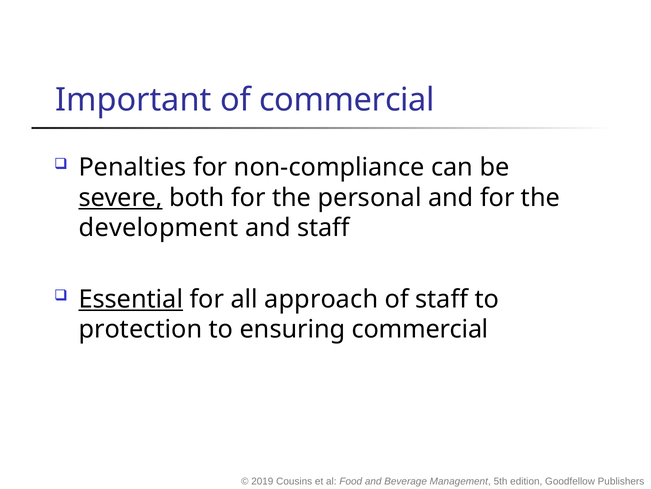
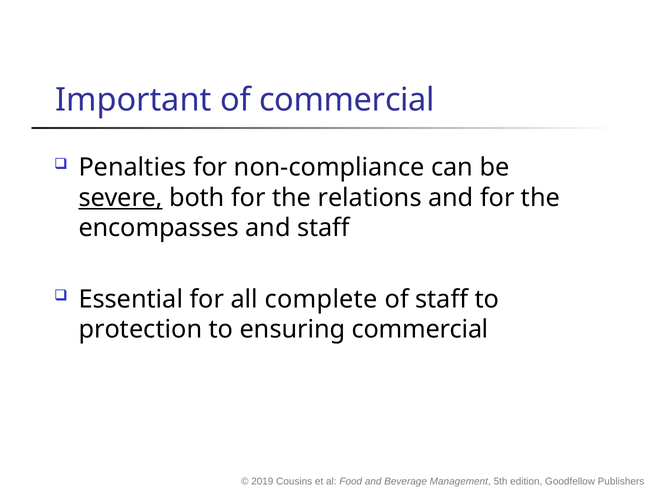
personal: personal -> relations (370, 197)
development: development -> encompasses (159, 228)
Essential underline: present -> none (131, 299)
approach: approach -> complete (321, 299)
